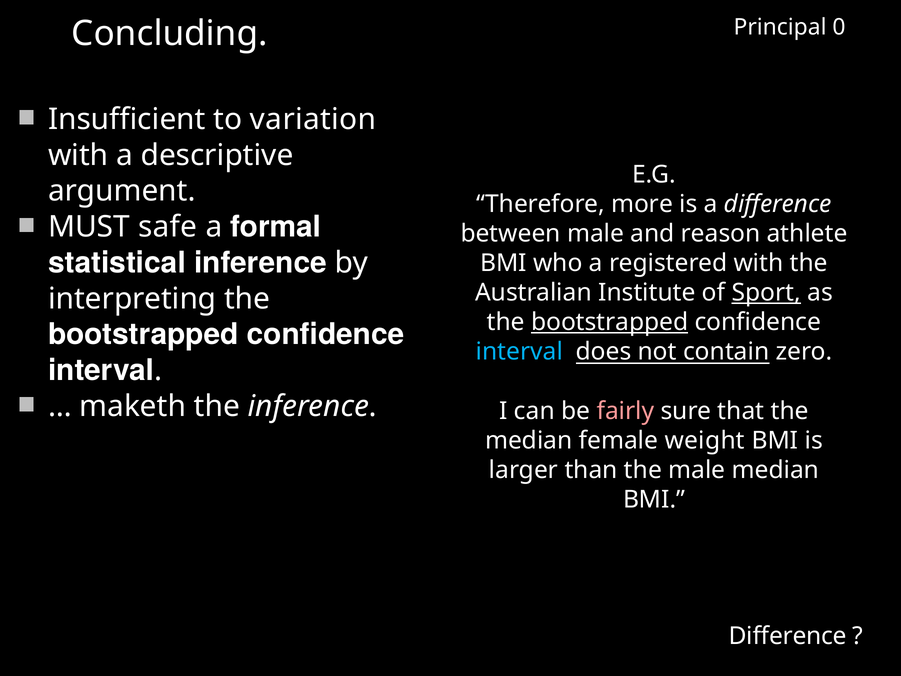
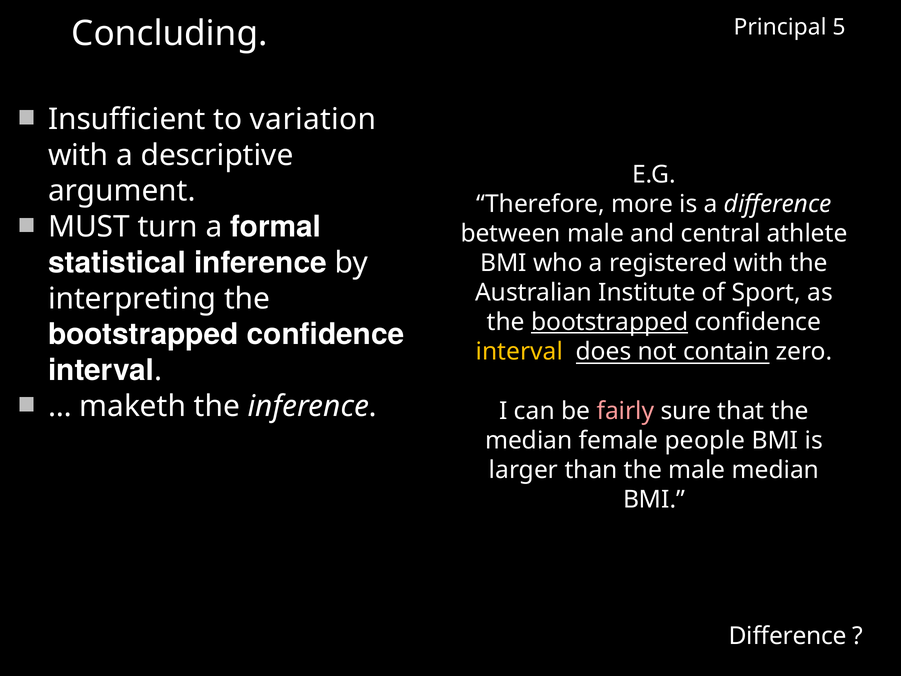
0: 0 -> 5 (839, 27)
safe: safe -> turn (168, 227)
reason: reason -> central (721, 234)
Sport underline: present -> none (766, 293)
interval colour: light blue -> yellow (519, 352)
weight: weight -> people (705, 440)
